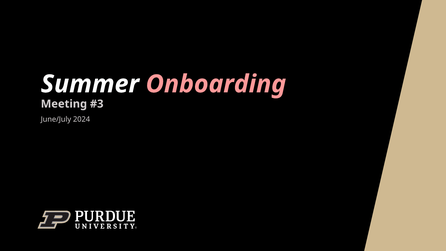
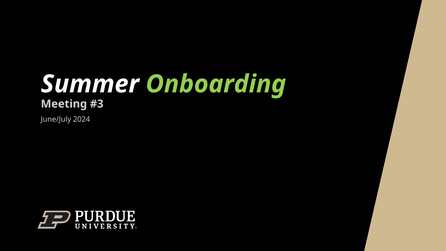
Onboarding colour: pink -> light green (216, 84)
